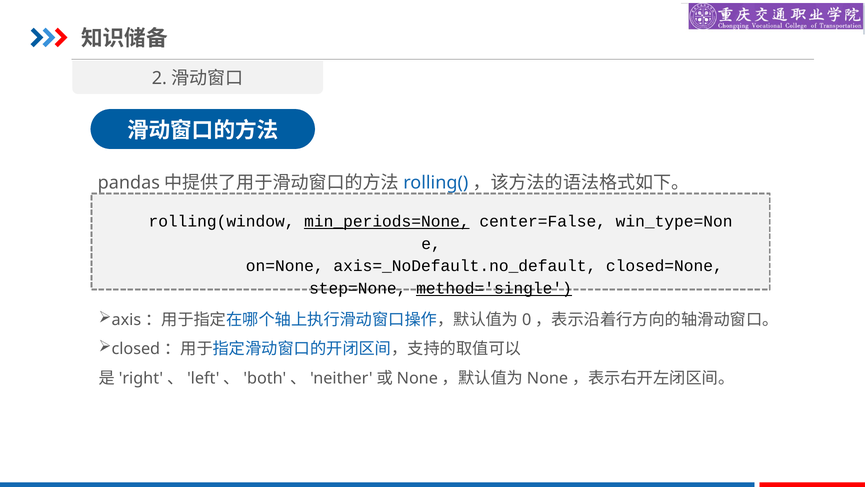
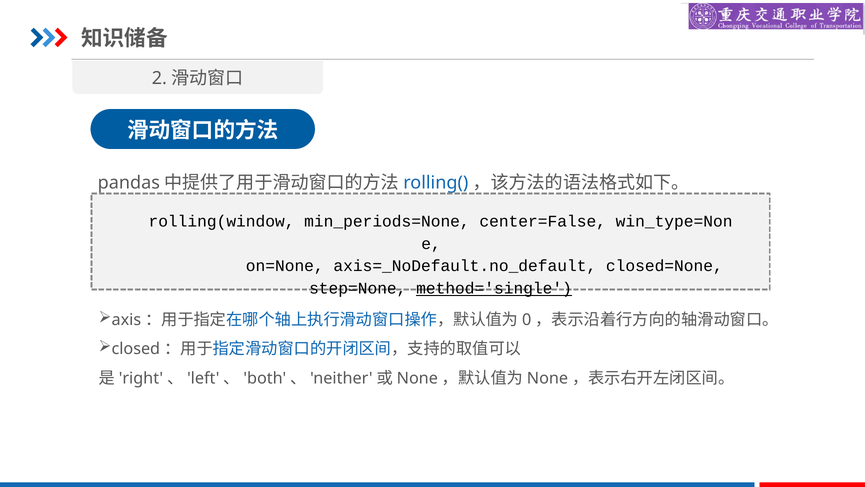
min_periods=None underline: present -> none (387, 221)
